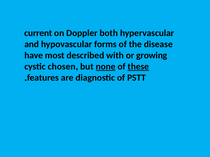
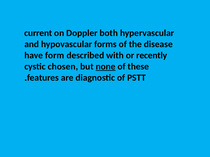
most: most -> form (55, 56)
growing: growing -> recently (152, 56)
these underline: present -> none (138, 67)
